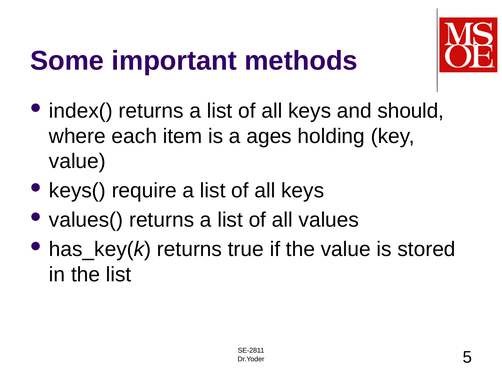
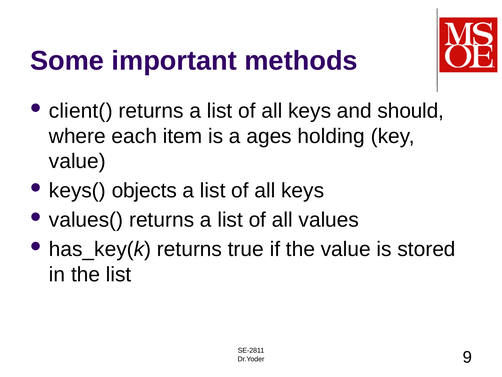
index(: index( -> client( (81, 111)
require: require -> objects (144, 190)
5: 5 -> 9 (467, 357)
